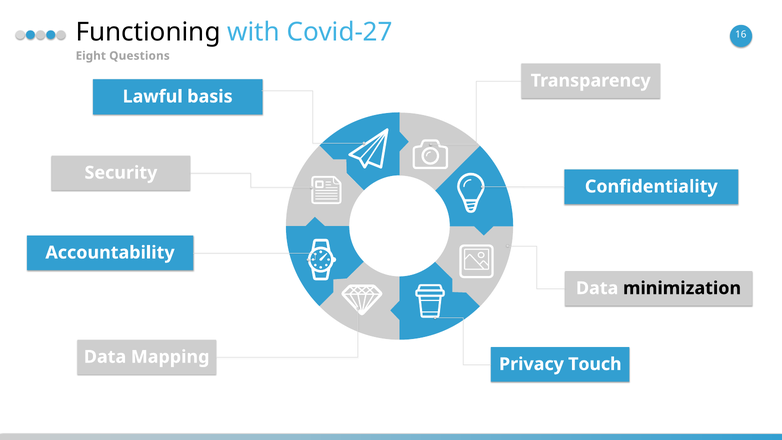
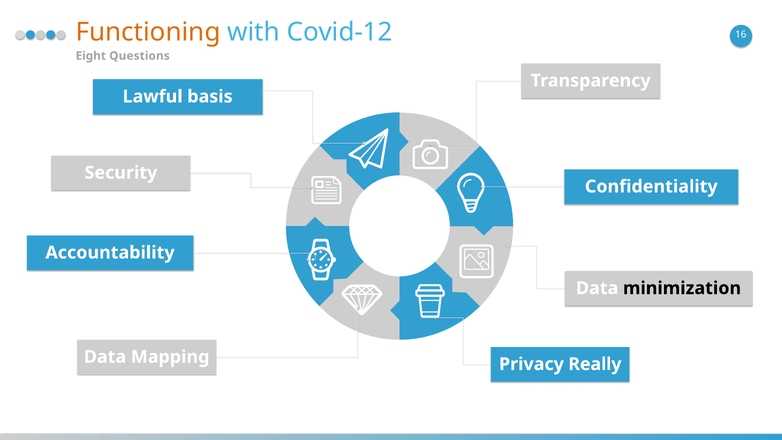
Functioning colour: black -> orange (148, 32)
Covid-27: Covid-27 -> Covid-12 (340, 32)
Touch: Touch -> Really (595, 364)
